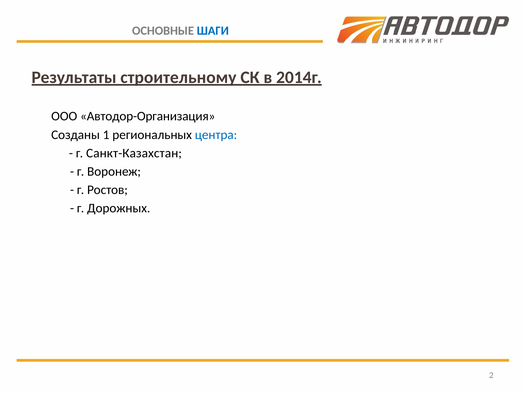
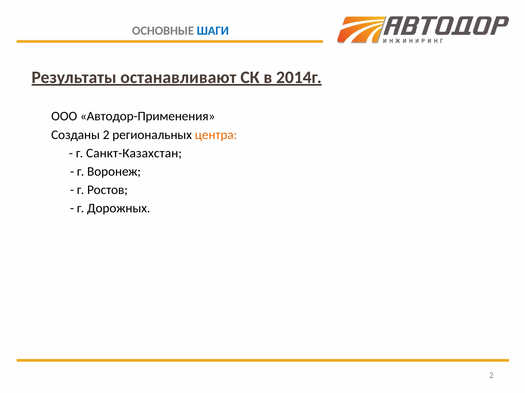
строительному: строительному -> останавливают (178, 77)
Автодор-Организация: Автодор-Организация -> Автодор-Применения (148, 117)
Созданы 1: 1 -> 2 (106, 135)
центра colour: blue -> orange (216, 135)
